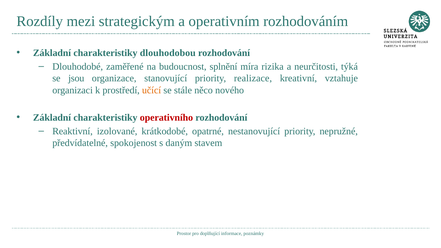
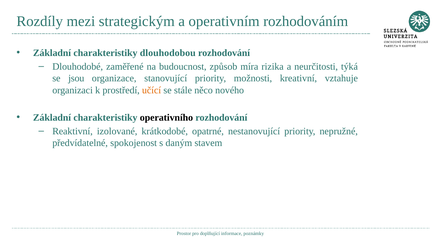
splnění: splnění -> způsob (223, 67)
realizace: realizace -> možnosti (253, 78)
operativního colour: red -> black (166, 118)
